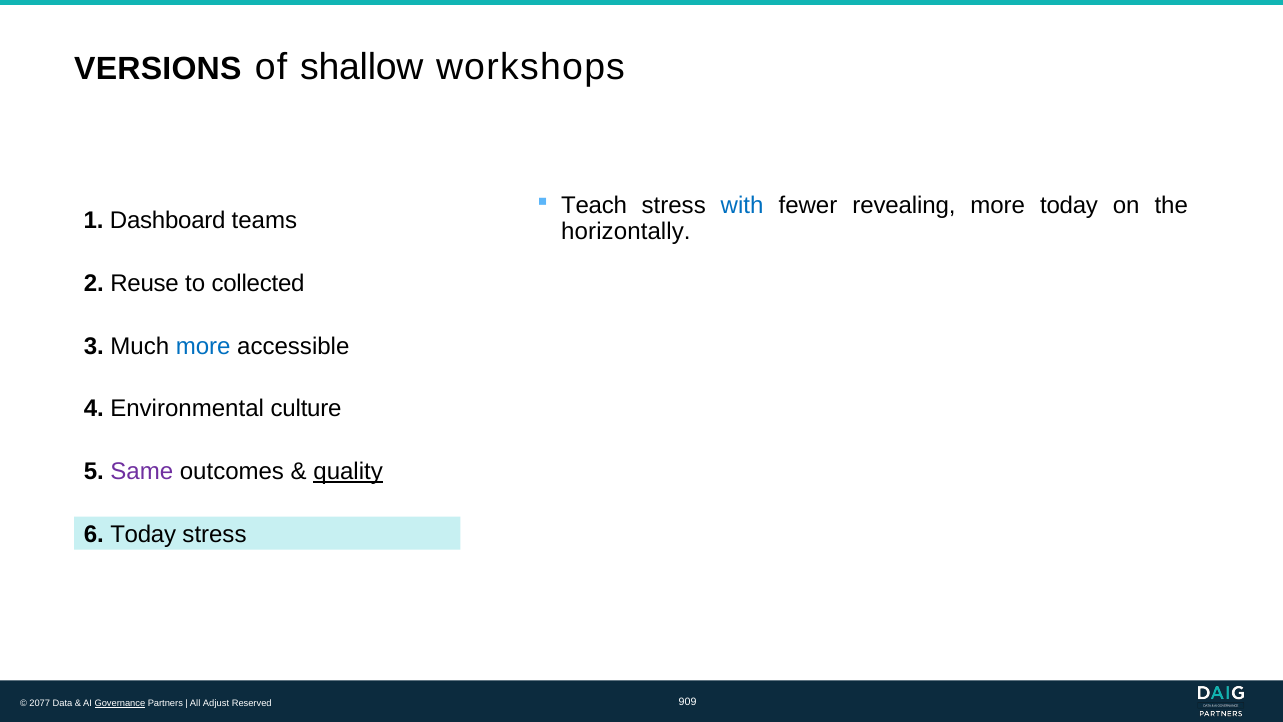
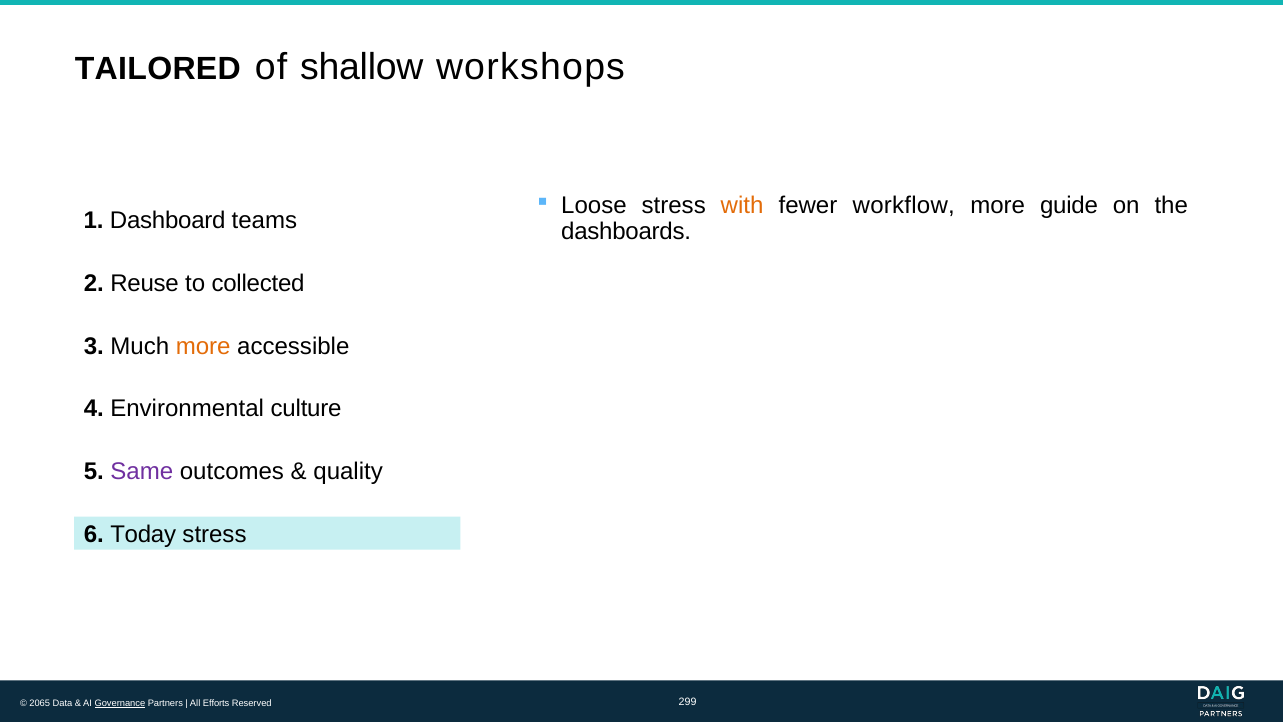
VERSIONS: VERSIONS -> TAILORED (158, 69)
Teach: Teach -> Loose (594, 206)
with colour: blue -> orange (742, 206)
revealing: revealing -> workflow (904, 206)
more today: today -> guide (1069, 206)
horizontally: horizontally -> dashboards (626, 232)
more colour: blue -> orange (203, 346)
quality underline: present -> none (348, 471)
2077: 2077 -> 2065 (40, 703)
Adjust: Adjust -> Efforts (216, 703)
909: 909 -> 299 (688, 702)
